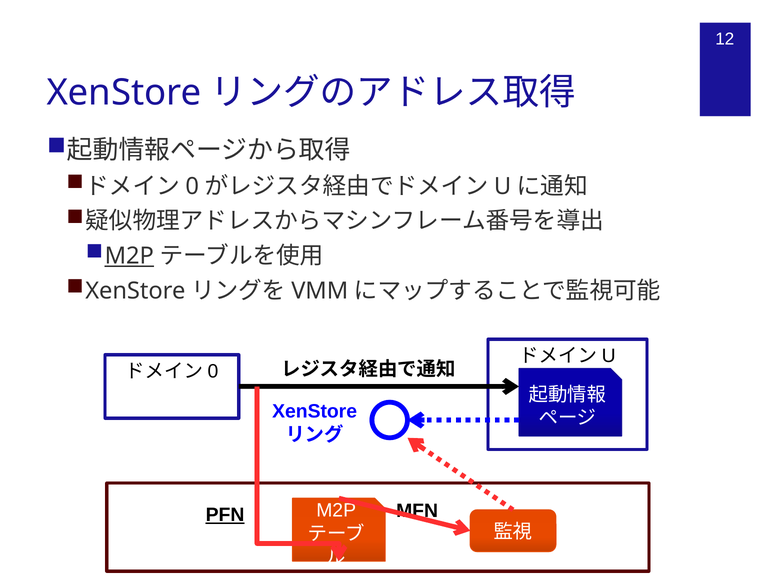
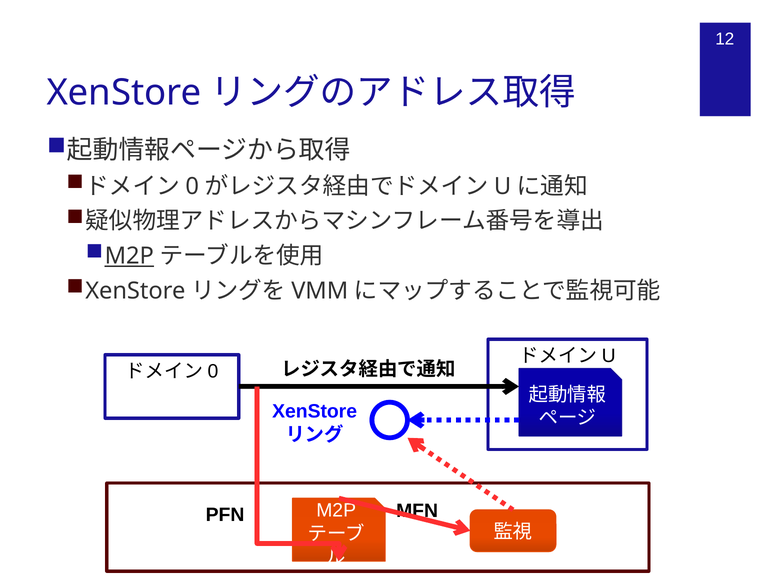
PFN underline: present -> none (225, 515)
